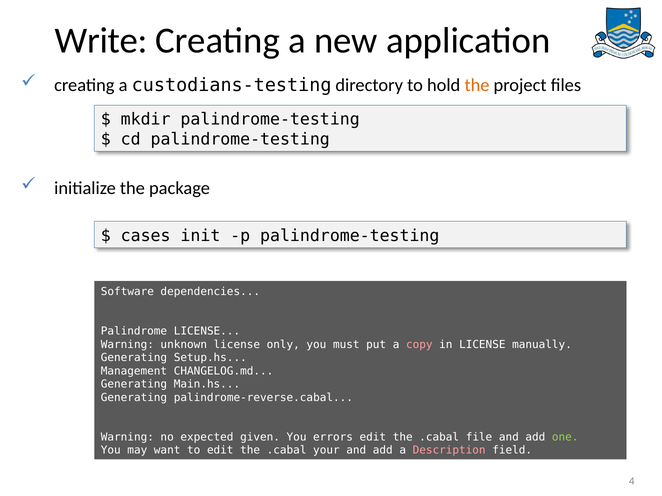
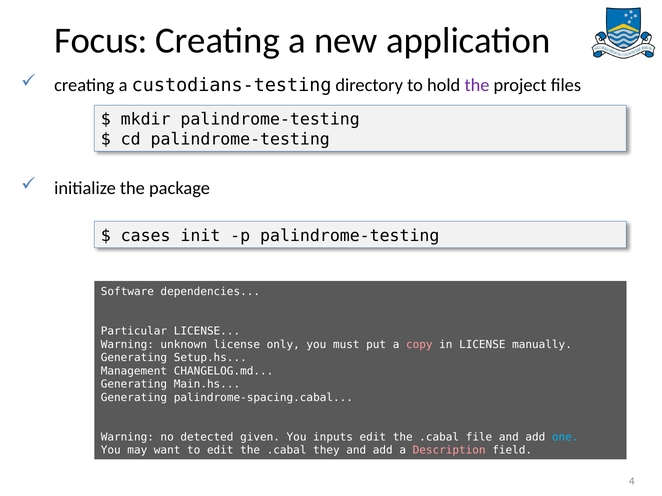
Write: Write -> Focus (101, 40)
the colour: orange -> purple (477, 85)
Palindrome: Palindrome -> Particular (134, 332)
palindrome-reverse.cabal: palindrome-reverse.cabal -> palindrome-spacing.cabal (263, 398)
expected: expected -> detected (207, 438)
errors: errors -> inputs (333, 438)
one colour: light green -> light blue (565, 438)
your: your -> they (326, 451)
